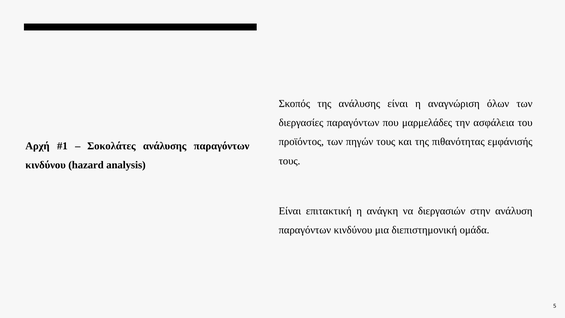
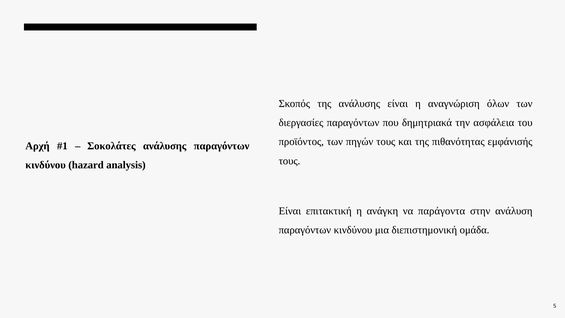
μαρμελάδες: μαρμελάδες -> δημητριακά (427, 123)
διεργασιών: διεργασιών -> παράγοντα (442, 211)
